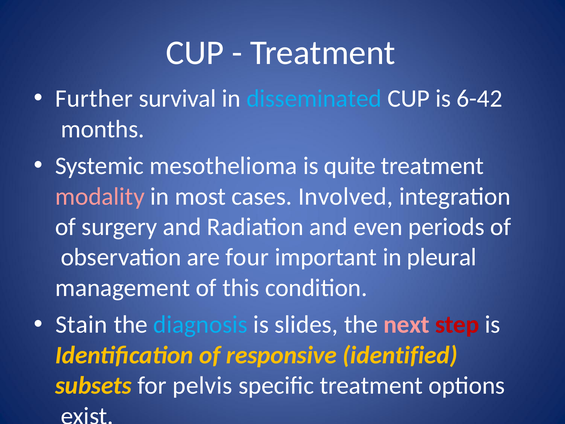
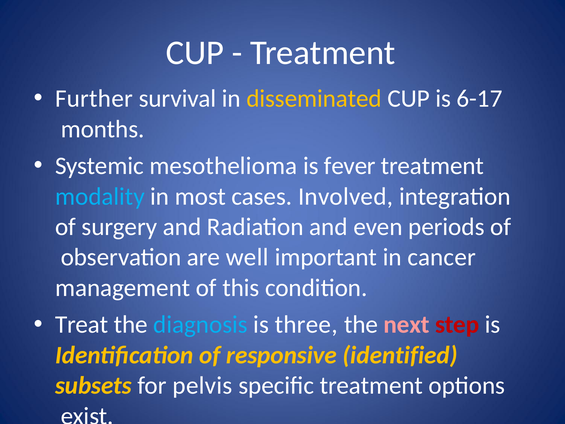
disseminated colour: light blue -> yellow (314, 99)
6-42: 6-42 -> 6-17 (479, 99)
quite: quite -> fever (350, 166)
modality colour: pink -> light blue (100, 196)
four: four -> well (247, 257)
pleural: pleural -> cancer (442, 257)
Stain: Stain -> Treat (82, 325)
slides: slides -> three (306, 325)
